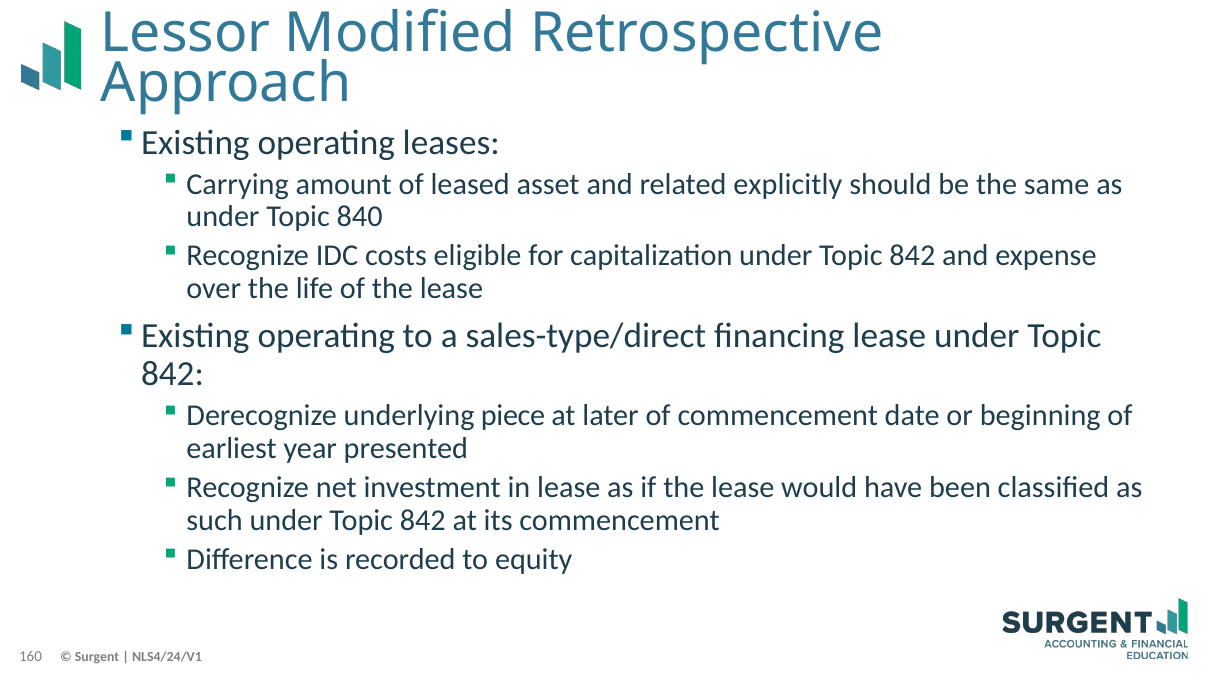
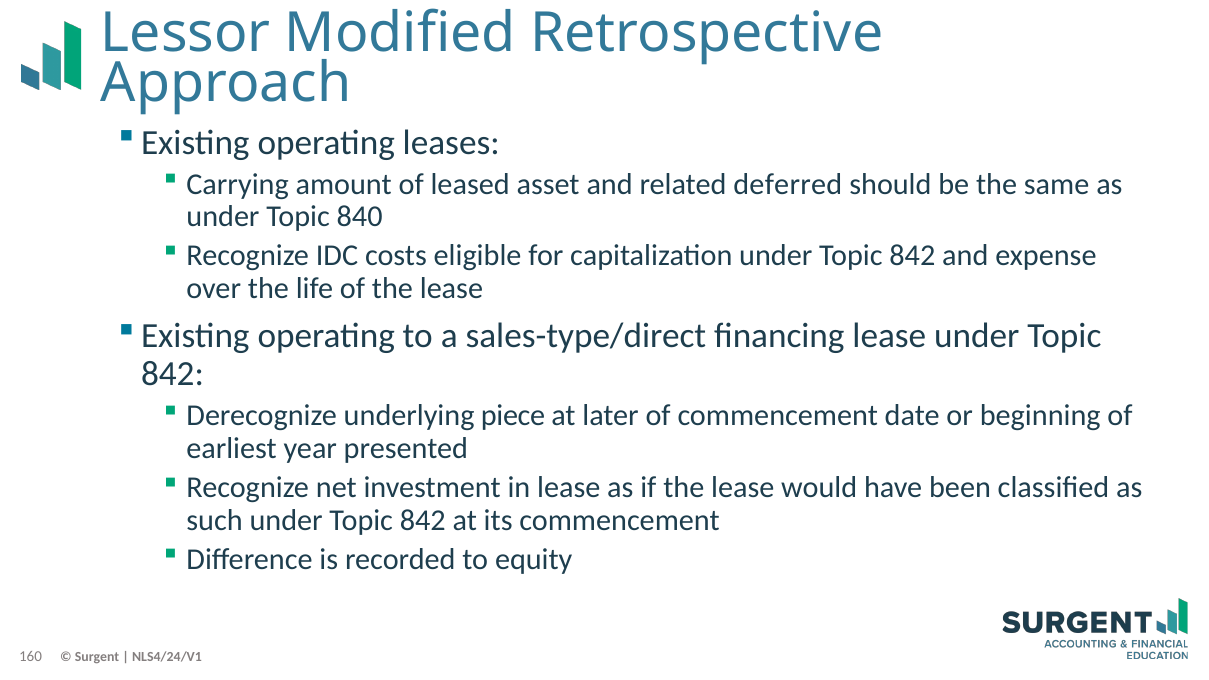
explicitly: explicitly -> deferred (788, 184)
